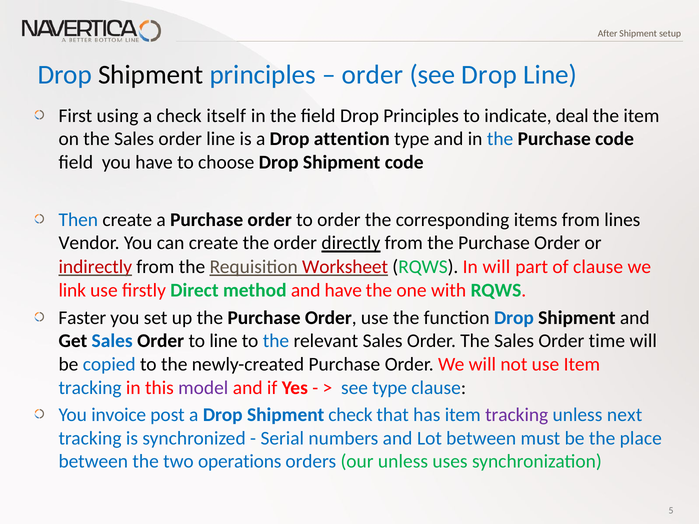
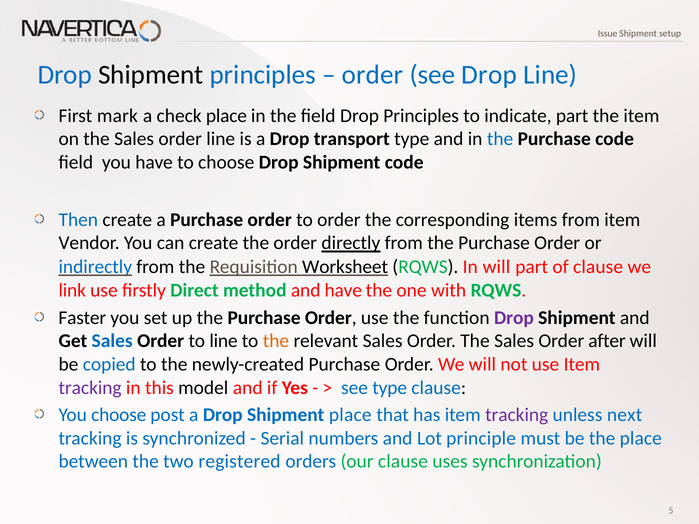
After: After -> Issue (608, 33)
using: using -> mark (117, 116)
check itself: itself -> place (226, 116)
indicate deal: deal -> part (572, 116)
attention: attention -> transport (352, 139)
from lines: lines -> item (622, 220)
indirectly colour: red -> blue (95, 267)
Worksheet colour: red -> black (345, 267)
Drop colour: blue -> purple (514, 318)
the colour: blue -> orange (276, 341)
time: time -> after (607, 341)
tracking colour: blue -> purple (90, 388)
model colour: purple -> black (203, 388)
You invoice: invoice -> choose (119, 415)
Shipment check: check -> place (350, 415)
Lot between: between -> principle (481, 438)
operations: operations -> registered (240, 462)
our unless: unless -> clause (403, 462)
